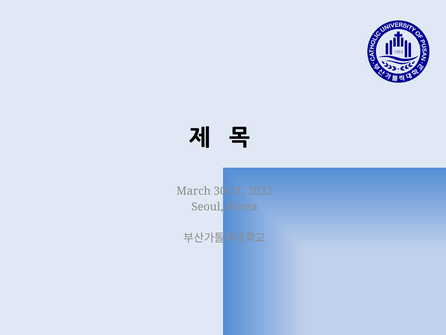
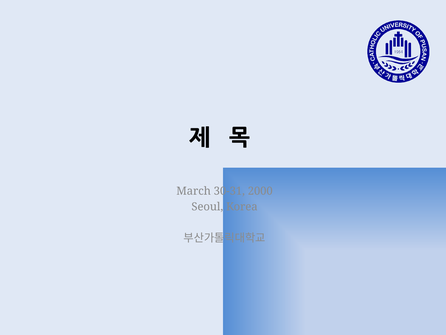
2032: 2032 -> 2000 (260, 191)
